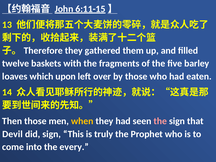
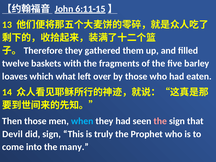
upon: upon -> what (66, 76)
when colour: yellow -> light blue (82, 121)
every: every -> many (74, 147)
